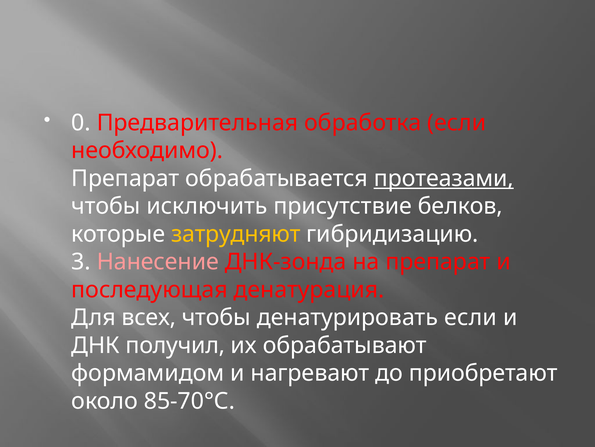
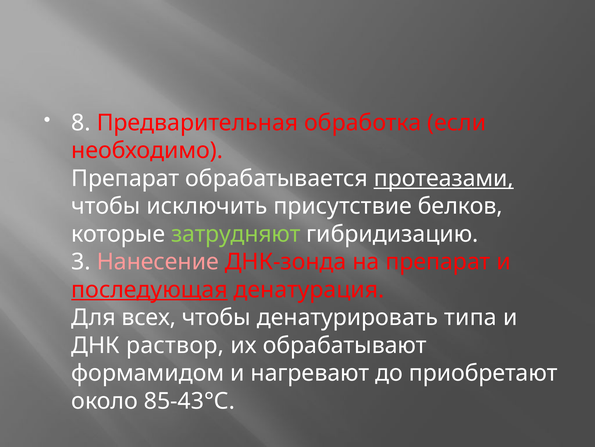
0: 0 -> 8 (81, 123)
затрудняют colour: yellow -> light green (236, 234)
последующая underline: none -> present (150, 289)
денатурировать если: если -> типа (470, 317)
получил: получил -> раствор (175, 345)
85-70°С: 85-70°С -> 85-43°С (189, 400)
